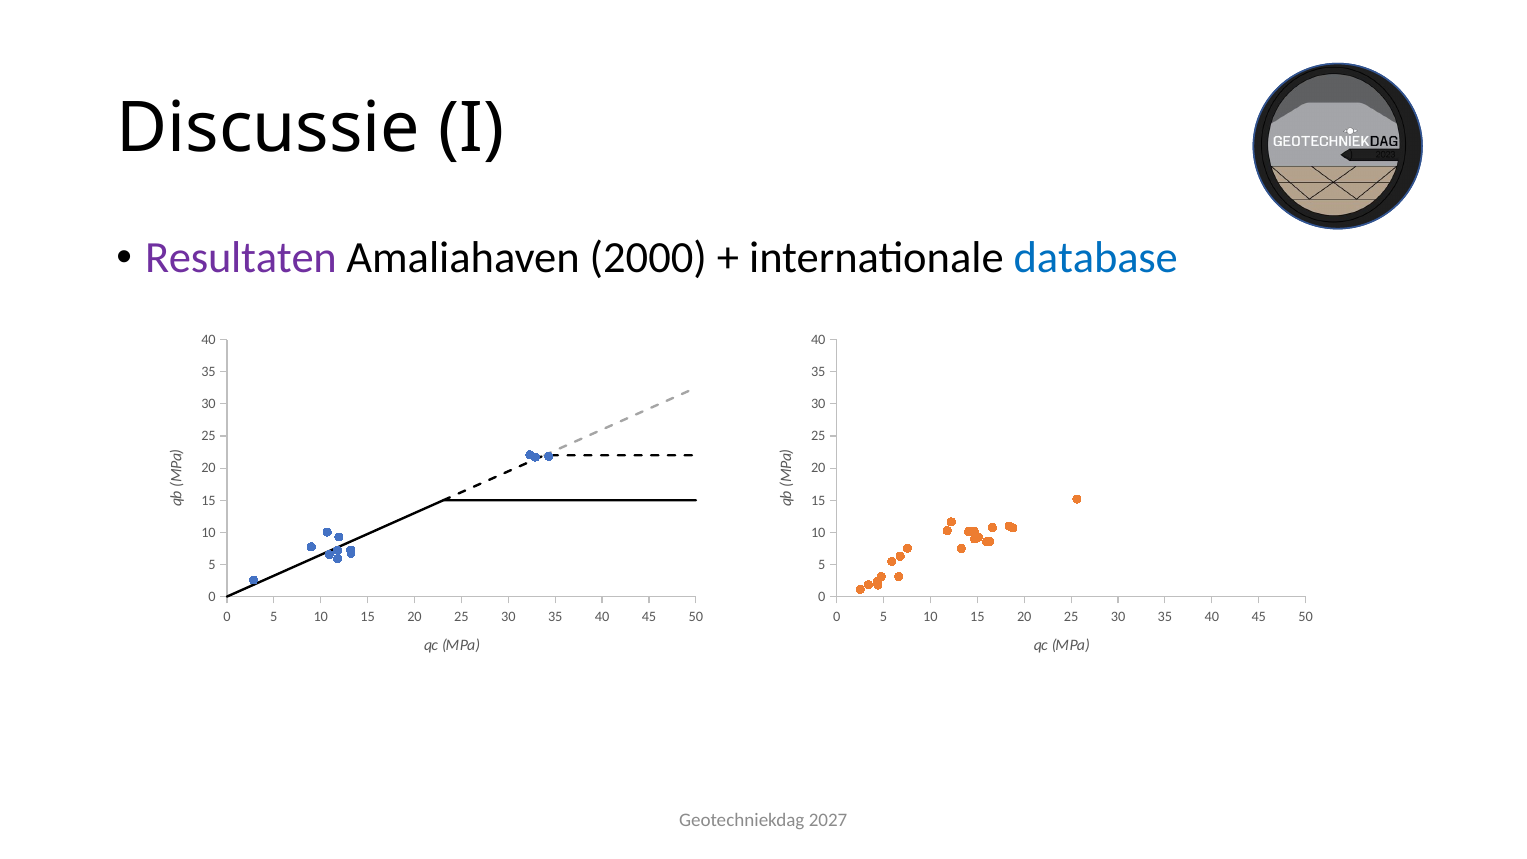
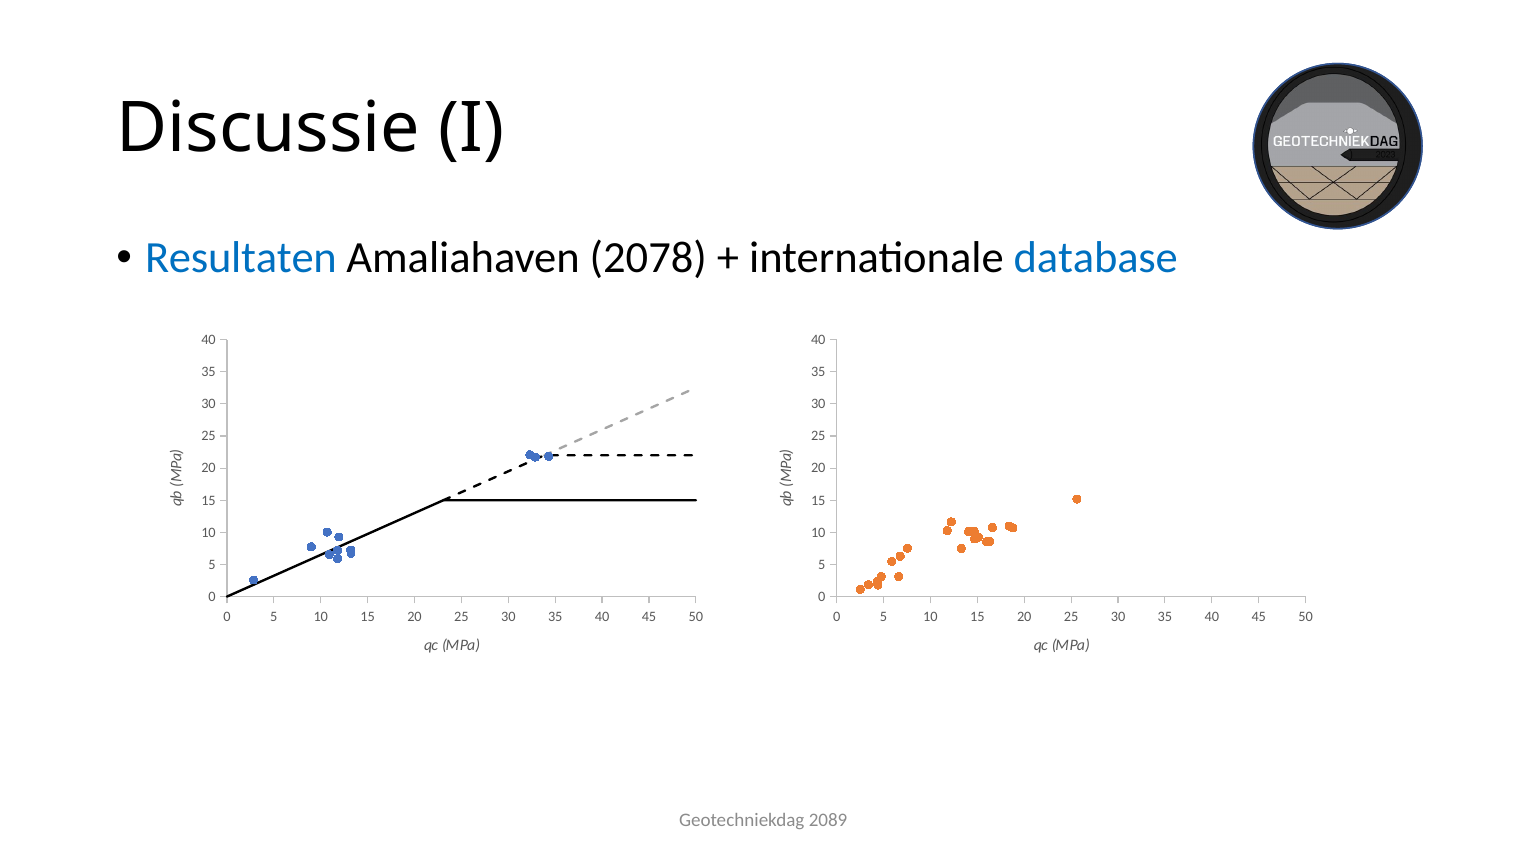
Resultaten colour: purple -> blue (241, 258)
2000: 2000 -> 2078 (648, 258)
2027: 2027 -> 2089 (828, 820)
